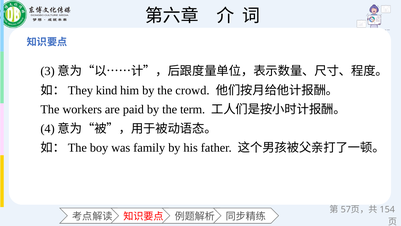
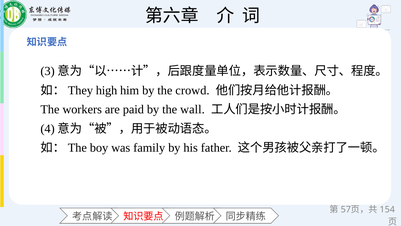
kind: kind -> high (107, 90)
term: term -> wall (193, 109)
